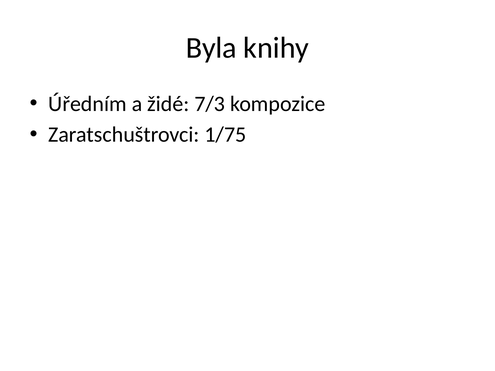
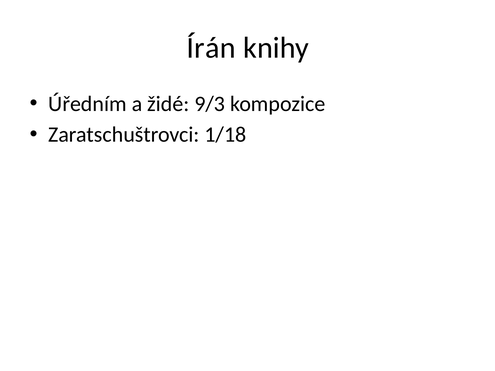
Byla: Byla -> Írán (211, 48)
7/3: 7/3 -> 9/3 (210, 104)
1/75: 1/75 -> 1/18 (225, 135)
